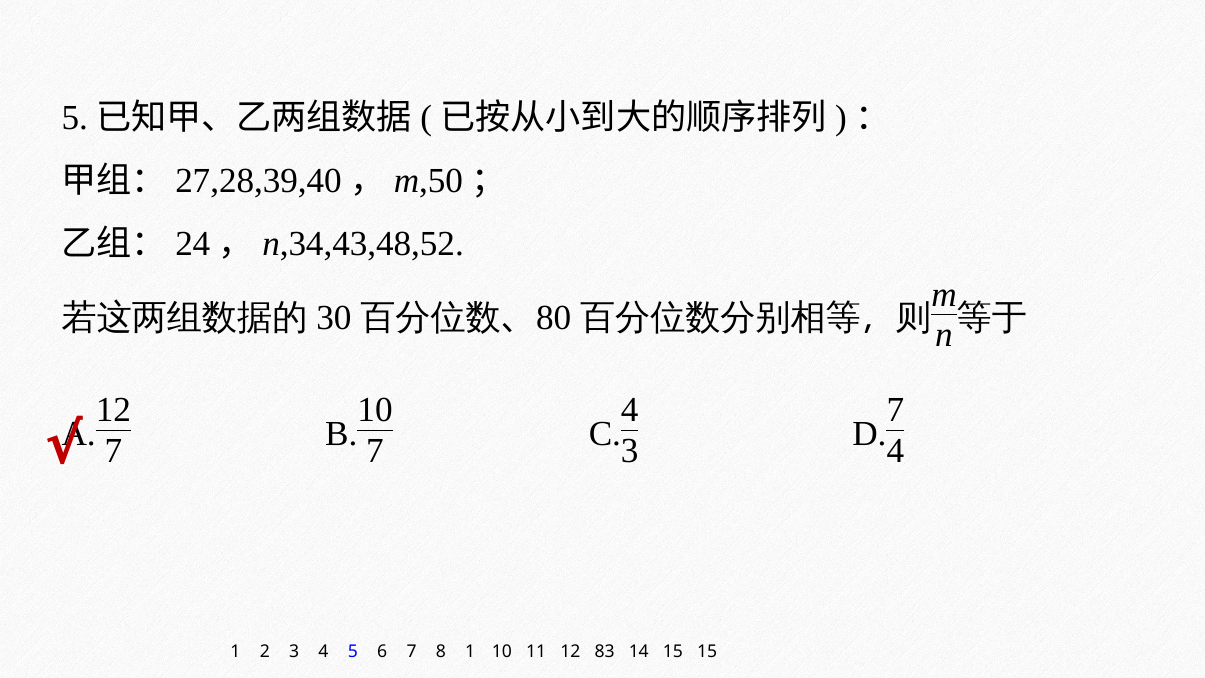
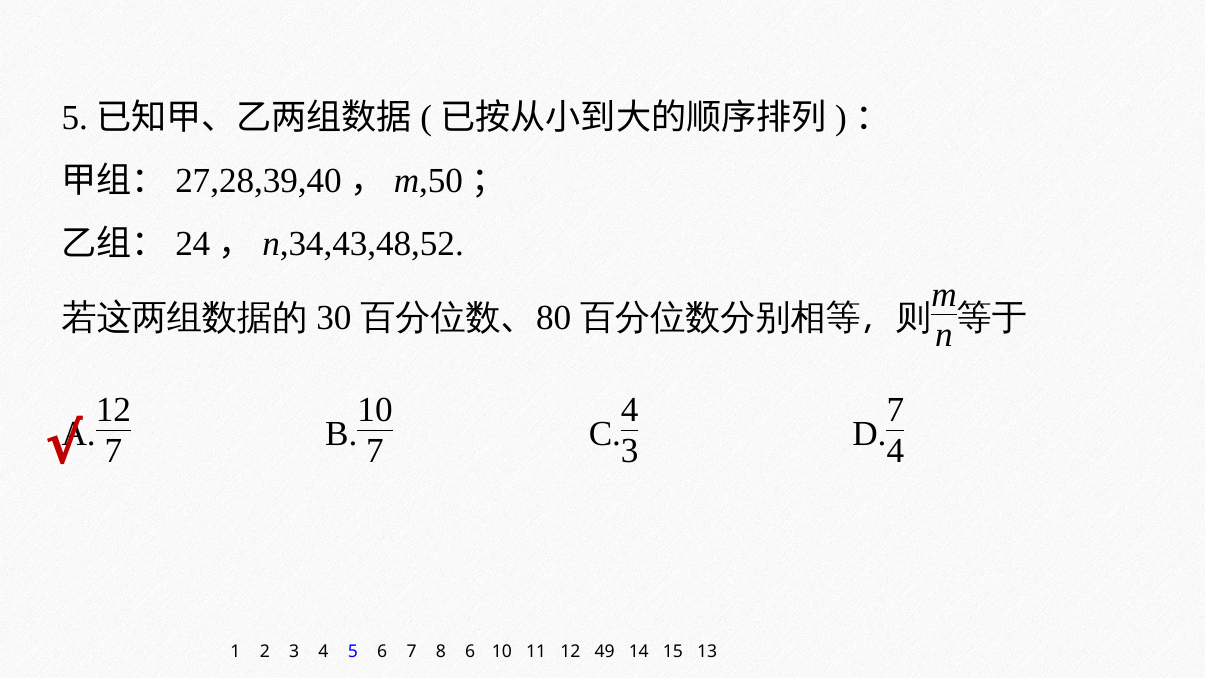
8 1: 1 -> 6 (470, 651)
83: 83 -> 49 (605, 651)
15 15: 15 -> 13 (707, 651)
